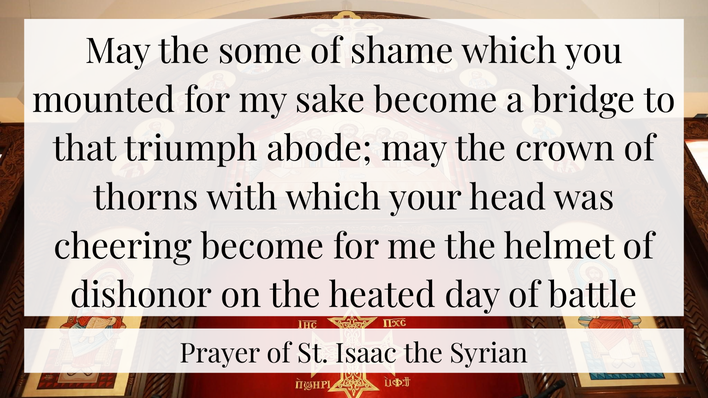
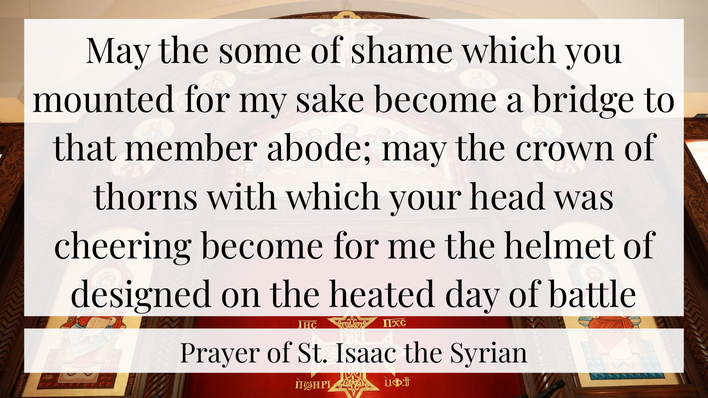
triumph: triumph -> member (191, 149)
dishonor: dishonor -> designed (141, 296)
